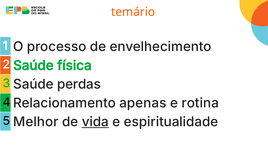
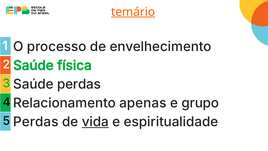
temário underline: none -> present (133, 12)
rotina: rotina -> grupo (200, 103)
5 Melhor: Melhor -> Perdas (36, 122)
